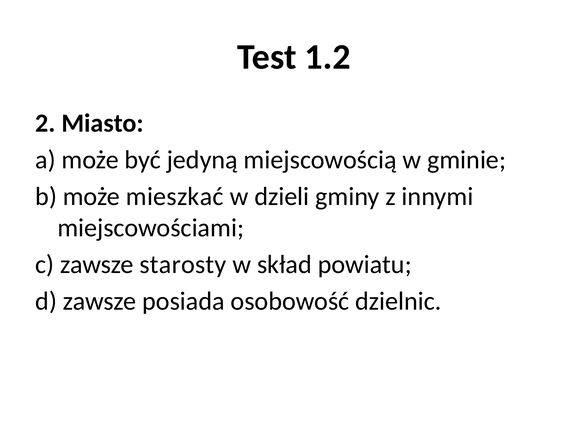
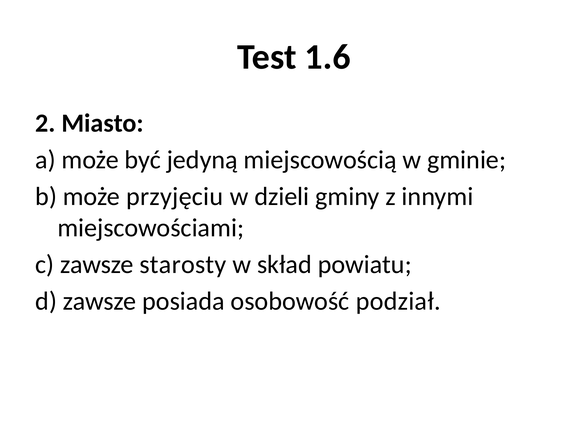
1.2: 1.2 -> 1.6 (328, 57)
mieszkać: mieszkać -> przyjęciu (175, 197)
dzielnic: dzielnic -> podział (398, 301)
